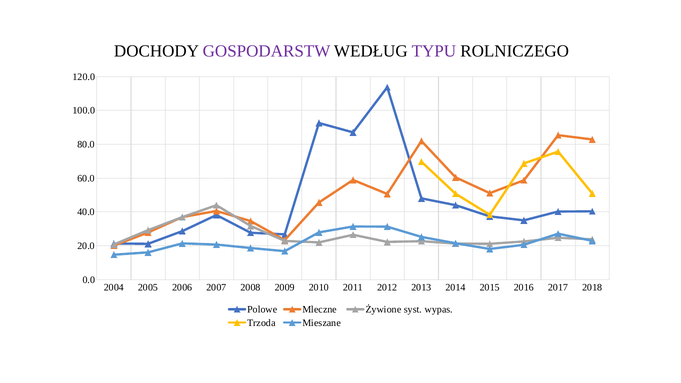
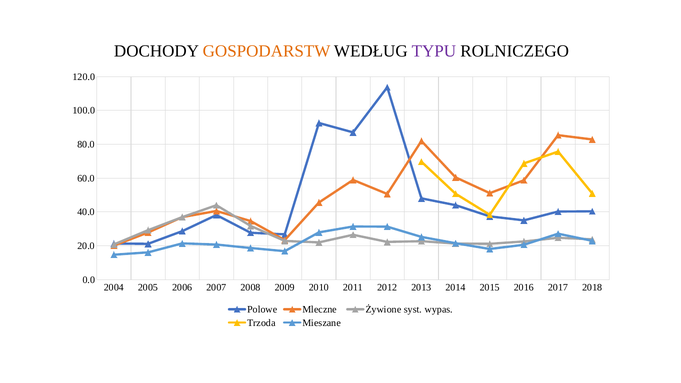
GOSPODARSTW colour: purple -> orange (266, 51)
